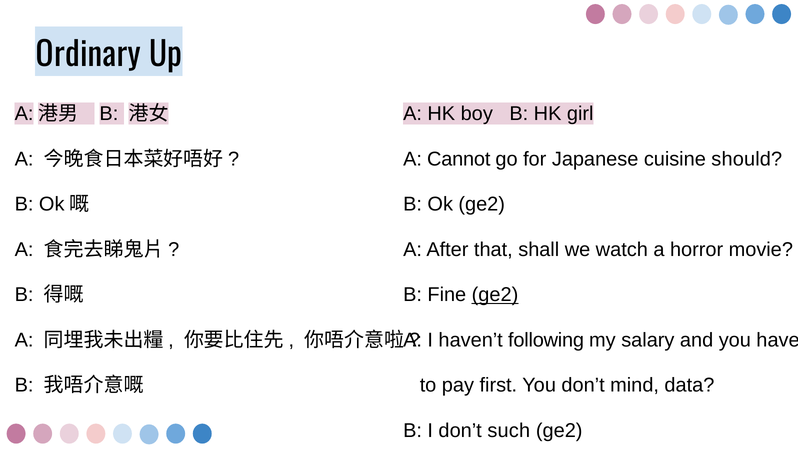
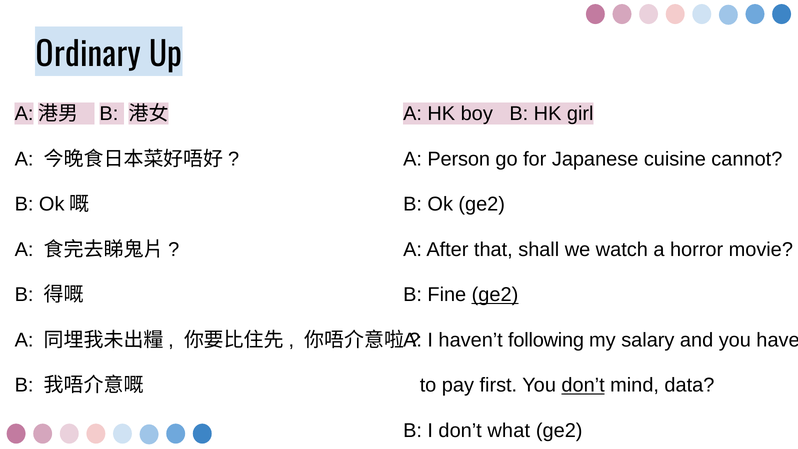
Cannot: Cannot -> Person (459, 159)
should: should -> cannot (747, 159)
don’t underline: none -> present (583, 385)
such: such -> what (509, 430)
